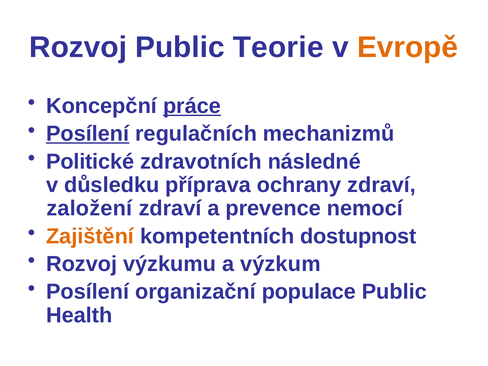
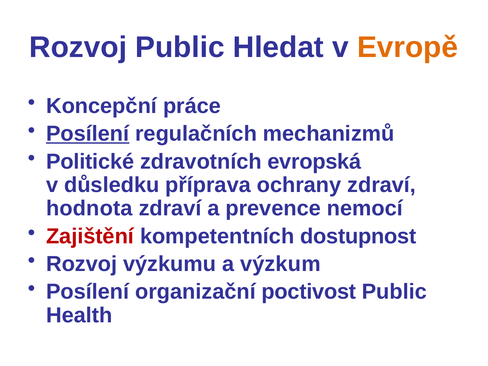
Teorie: Teorie -> Hledat (278, 47)
práce underline: present -> none (192, 106)
následné: následné -> evropská (314, 162)
založení: založení -> hodnota (89, 208)
Zajištění colour: orange -> red (90, 236)
populace: populace -> poctivost (309, 292)
